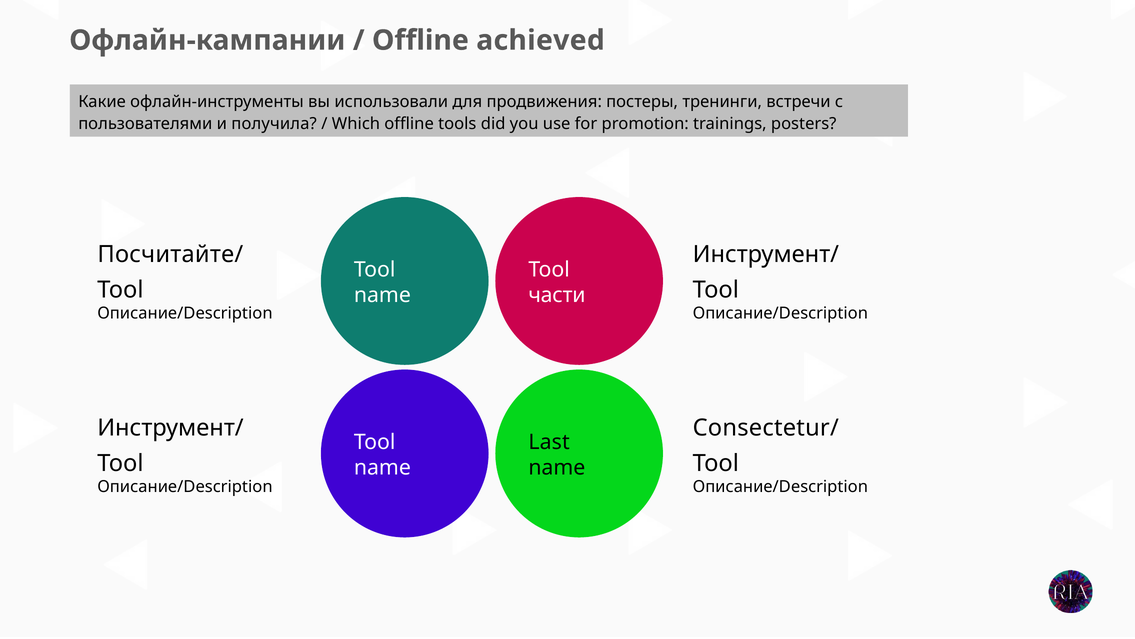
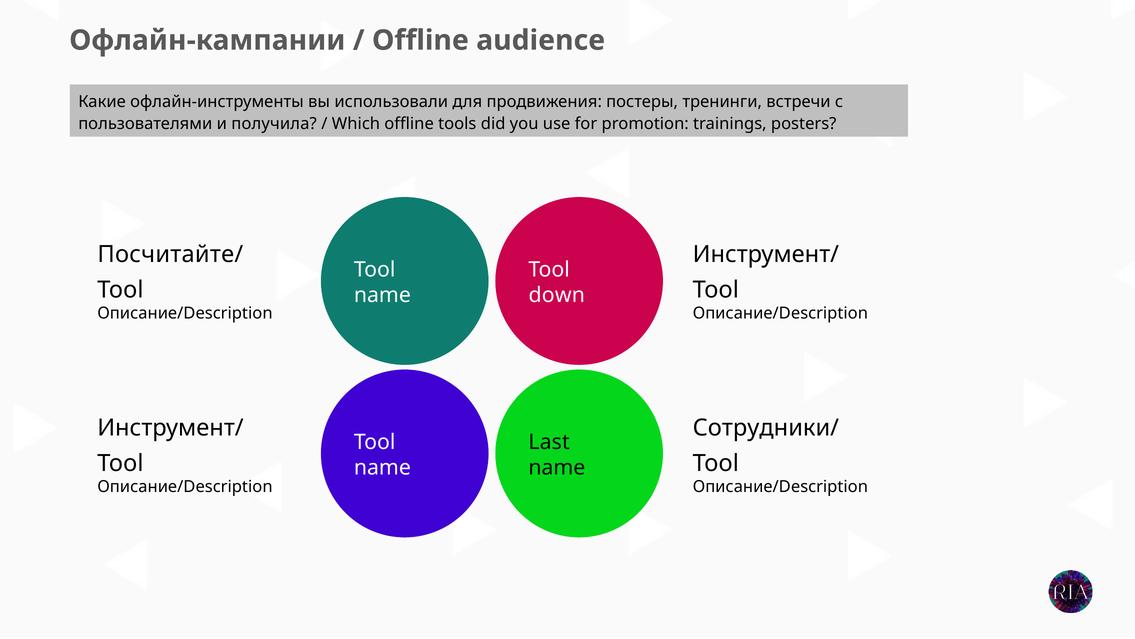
achieved: achieved -> audience (541, 40)
части: части -> down (557, 295)
Consectetur/: Consectetur/ -> Сотрудники/ (766, 427)
